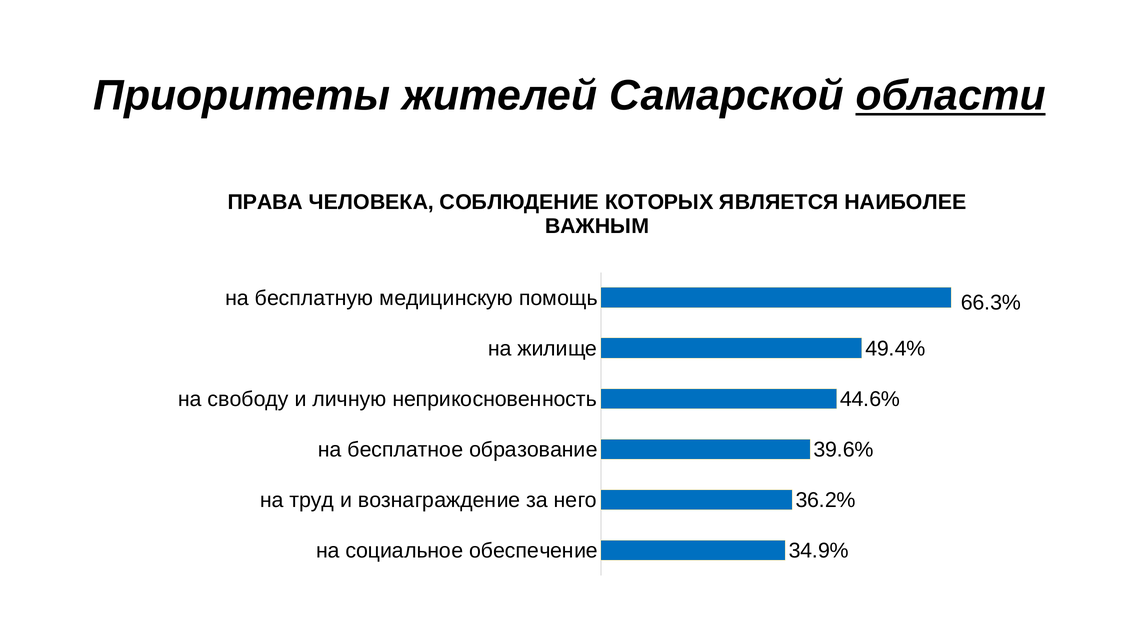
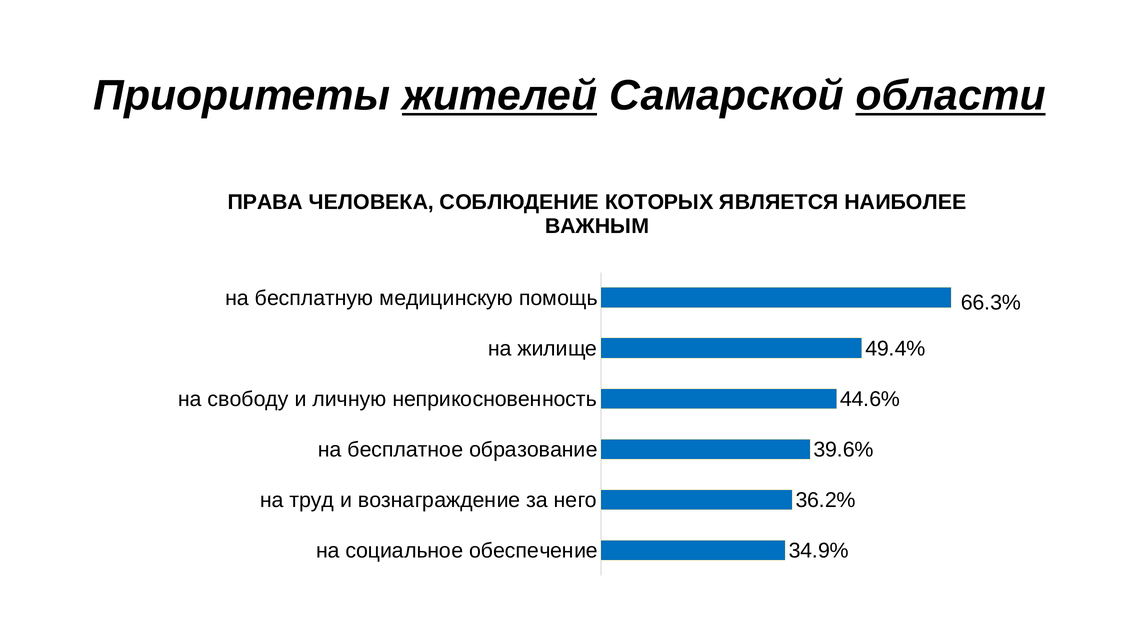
жителей underline: none -> present (500, 96)
